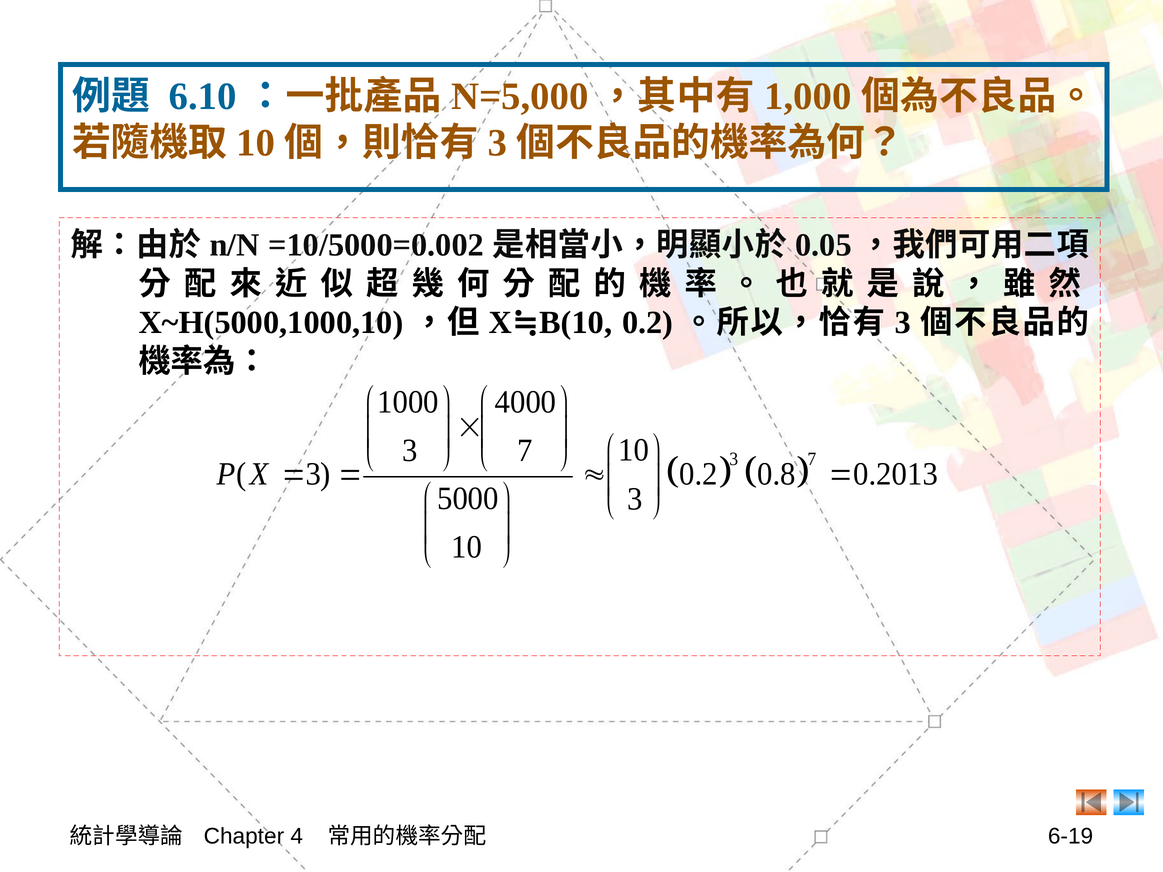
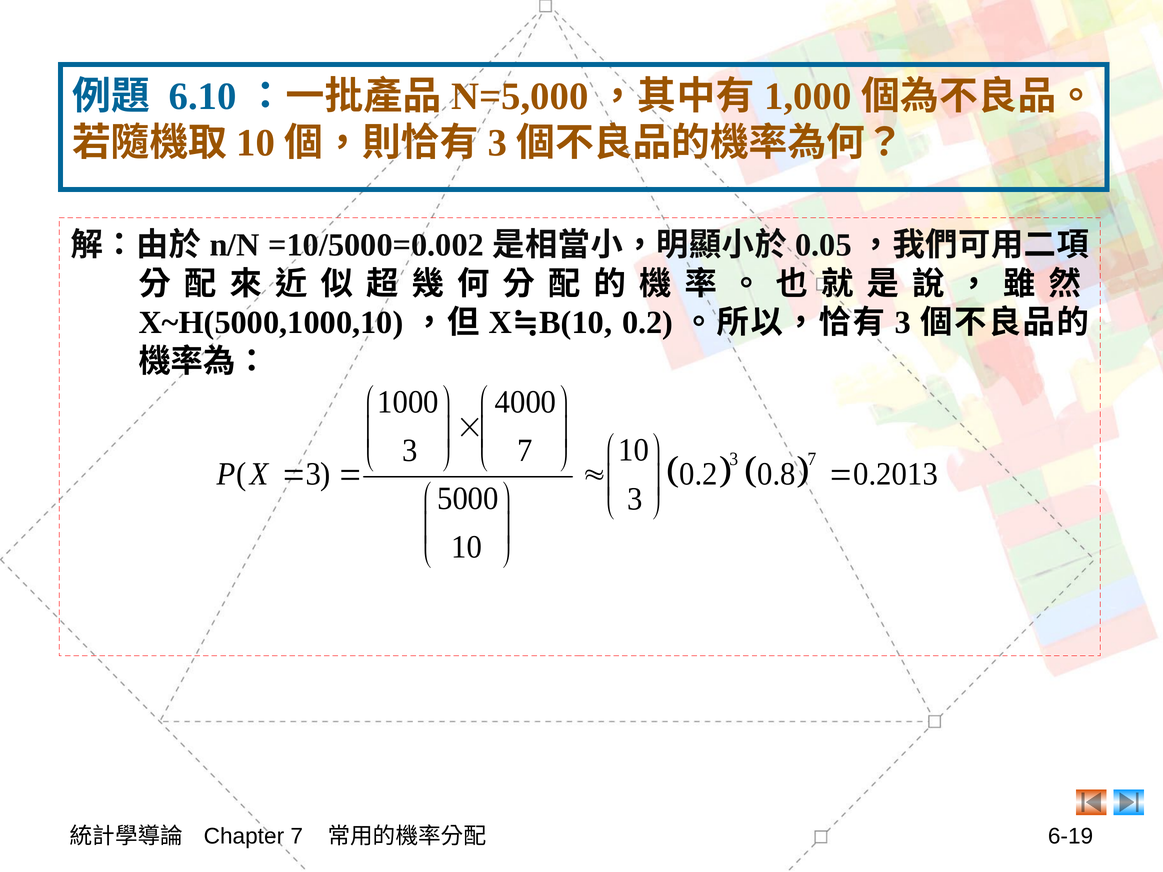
Chapter 4: 4 -> 7 (297, 837)
